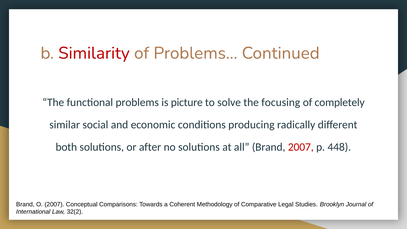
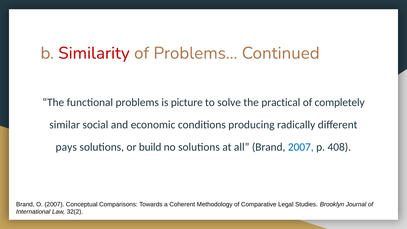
focusing: focusing -> practical (281, 102)
both: both -> pays (66, 147)
after: after -> build (150, 147)
2007 colour: red -> blue (301, 147)
448: 448 -> 408 (339, 147)
